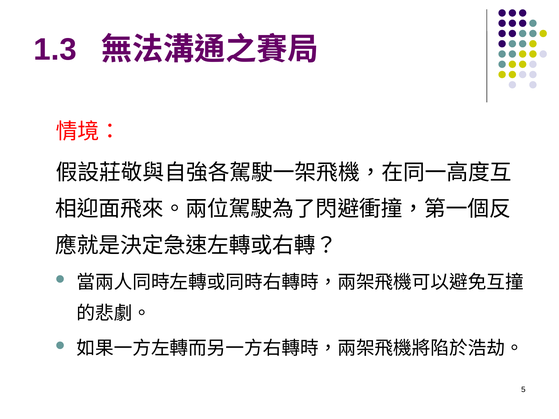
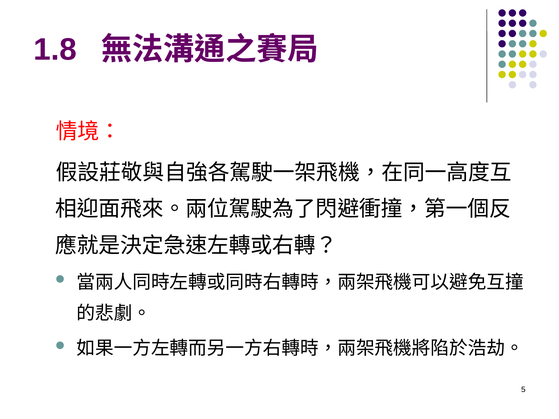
1.3: 1.3 -> 1.8 (55, 50)
